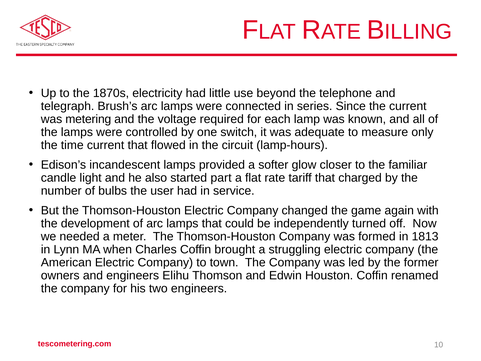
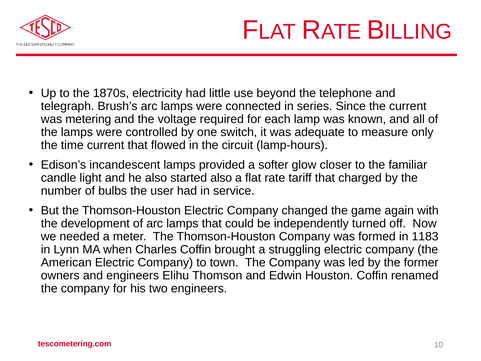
started part: part -> also (221, 178)
1813: 1813 -> 1183 (425, 236)
